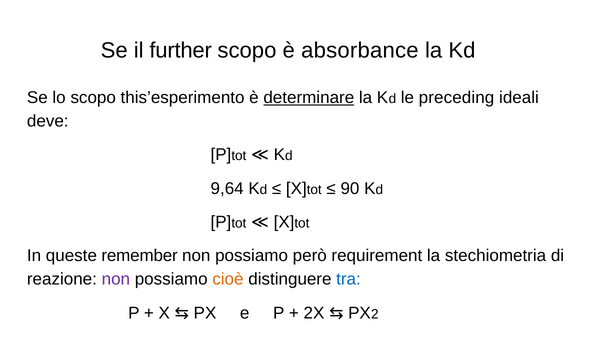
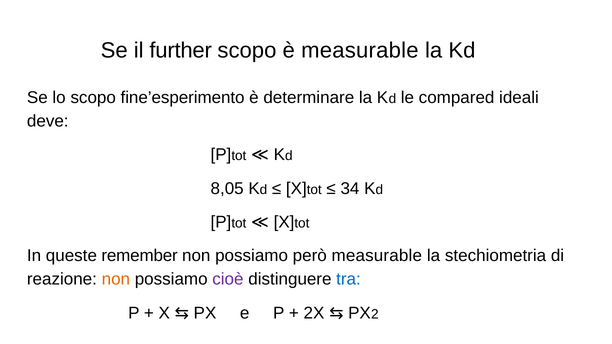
è absorbance: absorbance -> measurable (360, 51)
this’esperimento: this’esperimento -> fine’esperimento (183, 98)
determinare underline: present -> none (309, 98)
preceding: preceding -> compared (457, 98)
9,64: 9,64 -> 8,05 (227, 189)
90: 90 -> 34 (350, 189)
però requirement: requirement -> measurable (377, 256)
non colour: purple -> orange (116, 279)
cioè colour: orange -> purple (228, 279)
